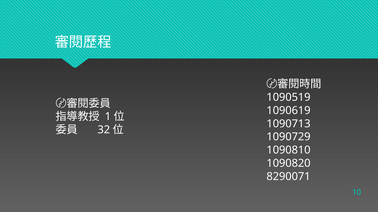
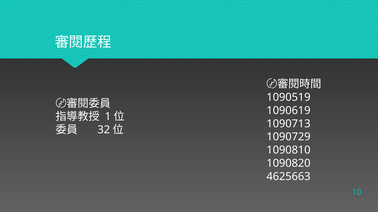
8290071: 8290071 -> 4625663 (288, 177)
